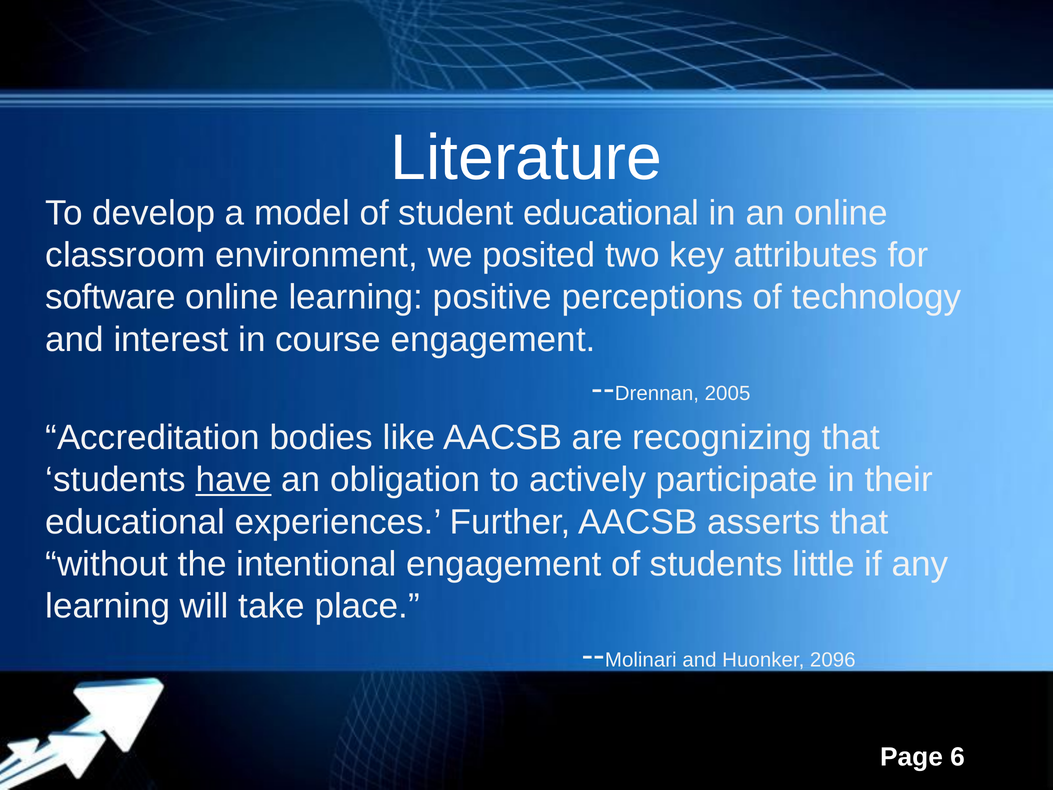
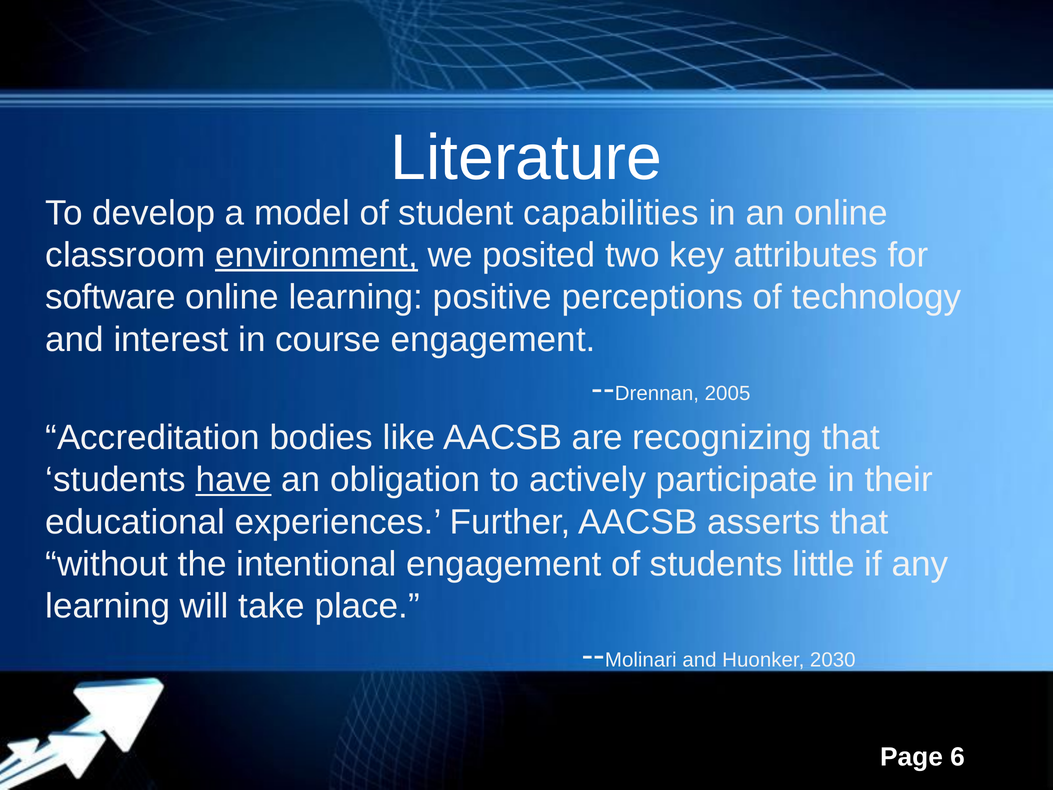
student educational: educational -> capabilities (611, 213)
environment underline: none -> present (316, 255)
2096: 2096 -> 2030 (833, 660)
